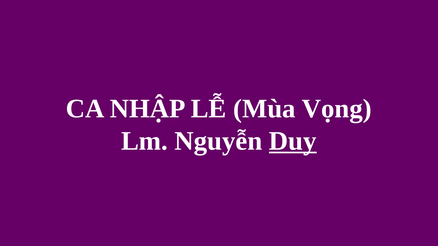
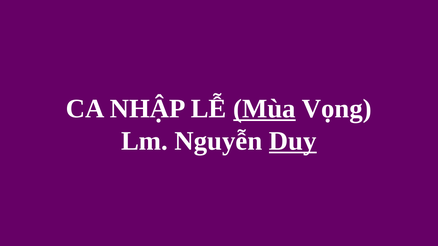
Mùa underline: none -> present (264, 109)
